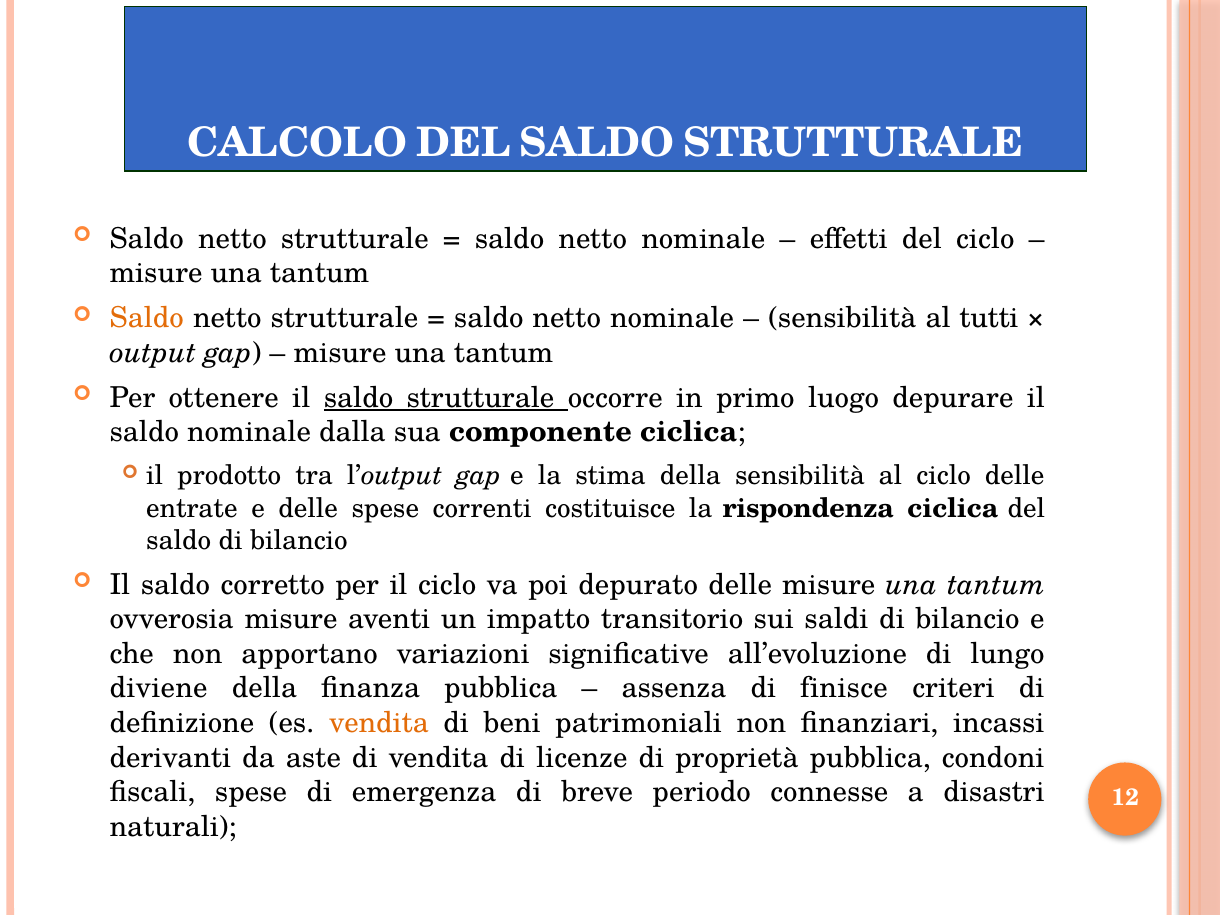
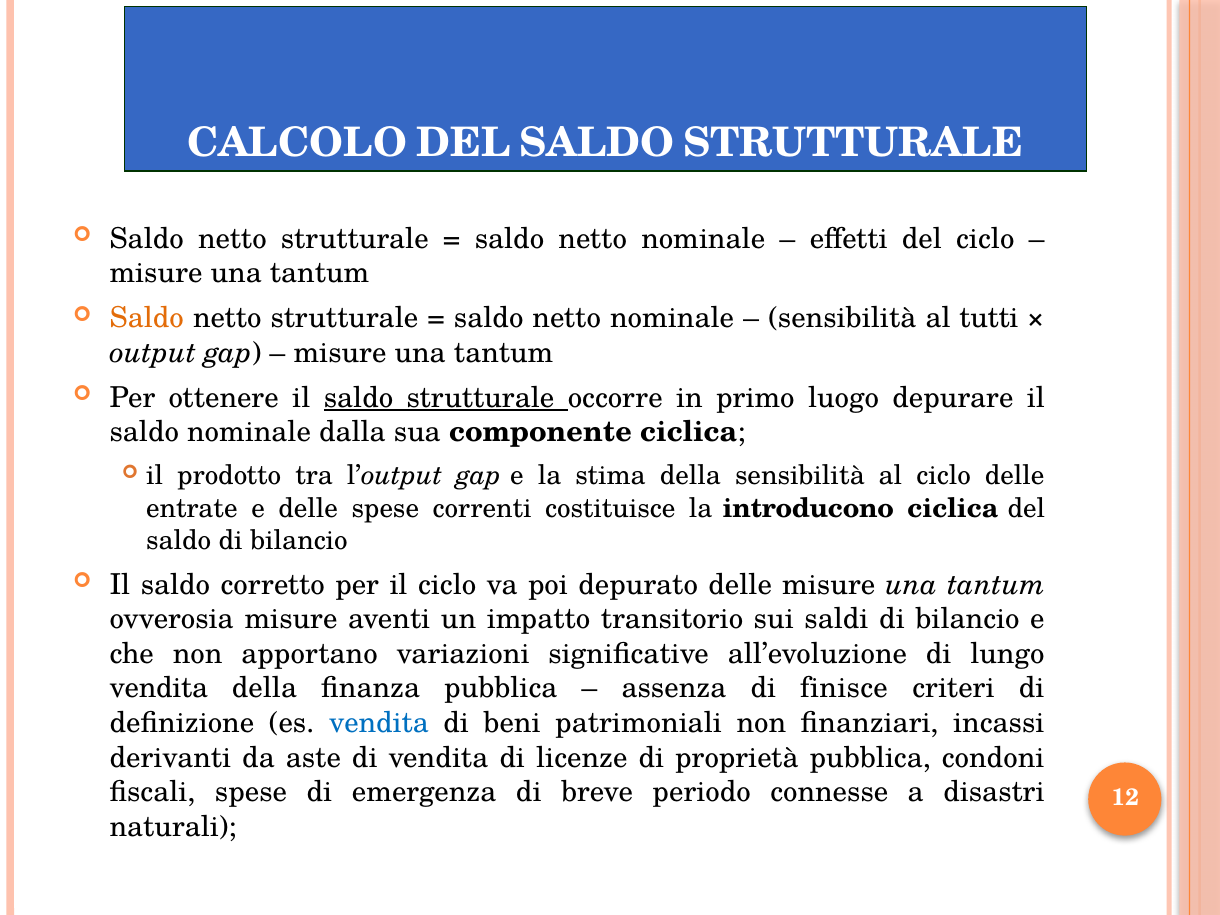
rispondenza: rispondenza -> introducono (808, 508)
diviene: diviene -> vendita (159, 688)
vendita colour: orange -> blue (379, 723)
